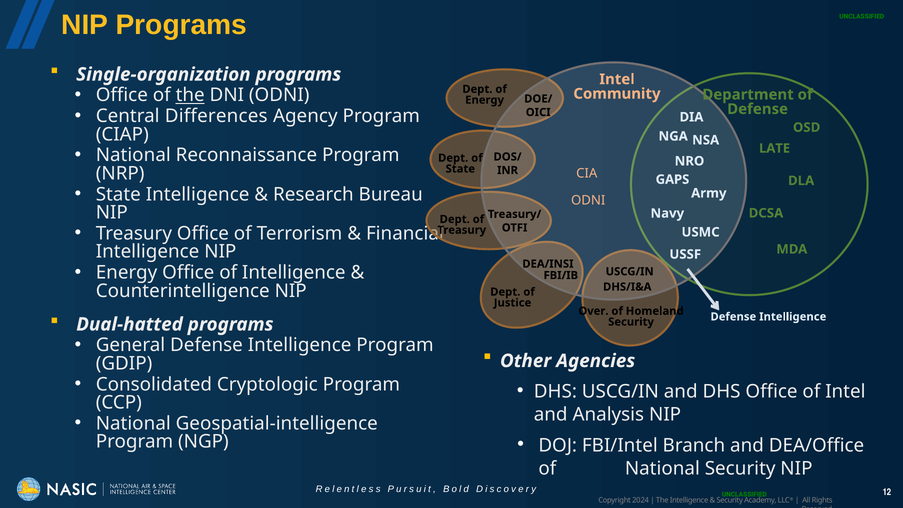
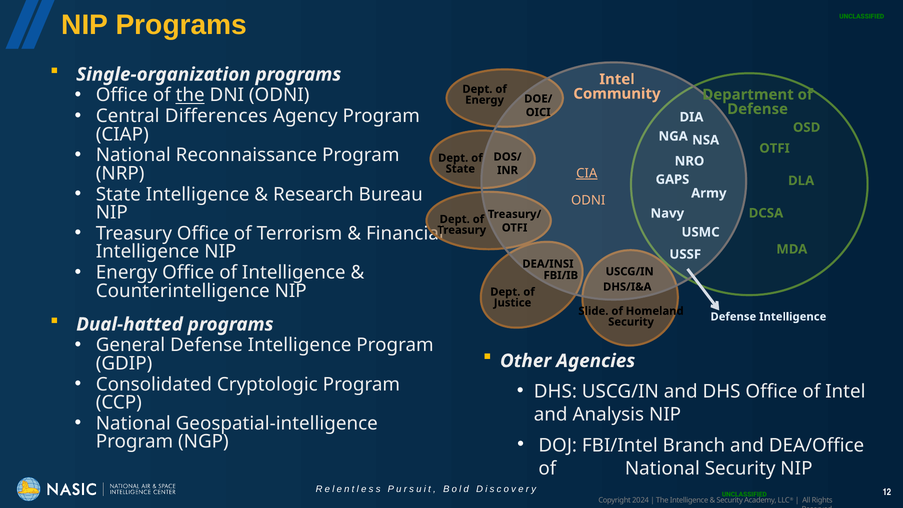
LATE: LATE -> OTFI (775, 148)
CIA underline: none -> present (587, 173)
Over: Over -> Slide (593, 311)
